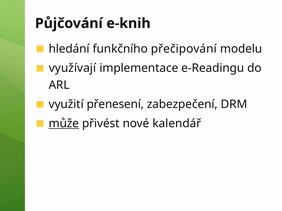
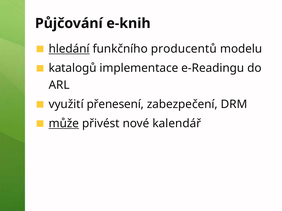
hledání underline: none -> present (69, 49)
přečipování: přečipování -> producentů (184, 49)
využívají: využívají -> katalogů (73, 68)
